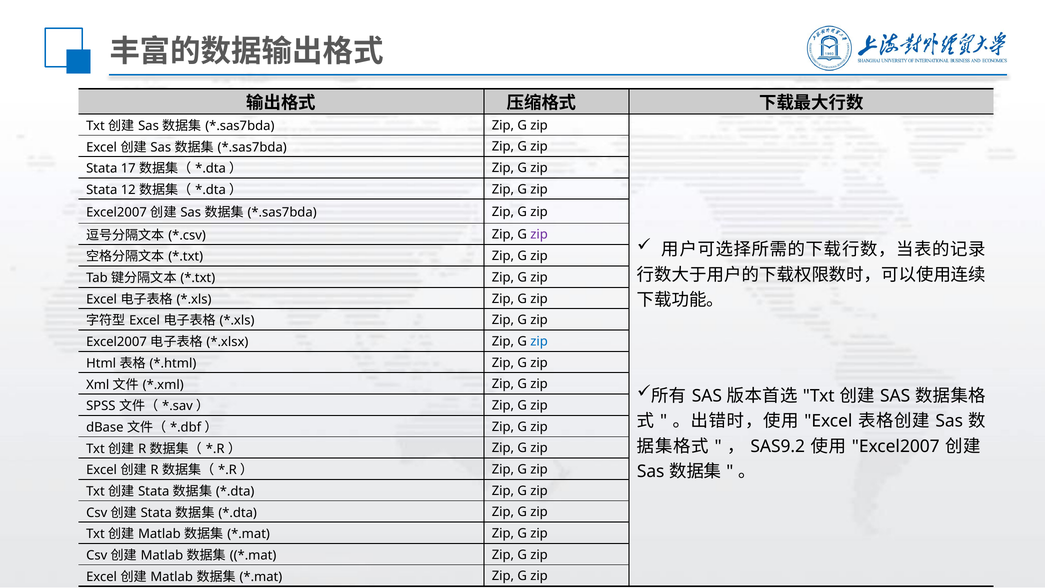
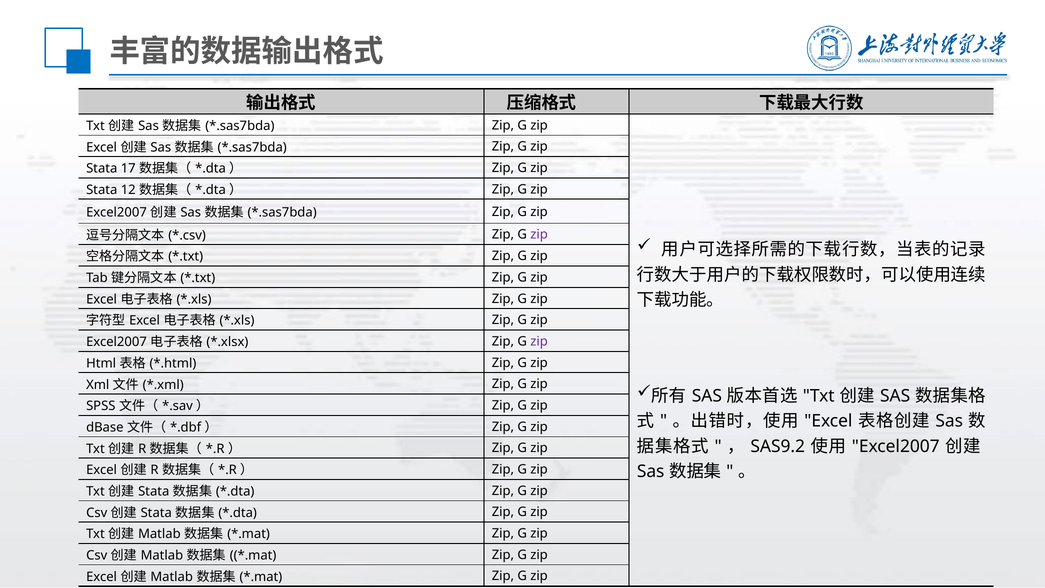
zip colour: blue -> purple (539, 341)
